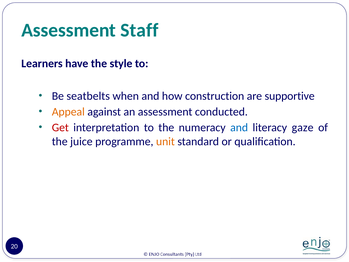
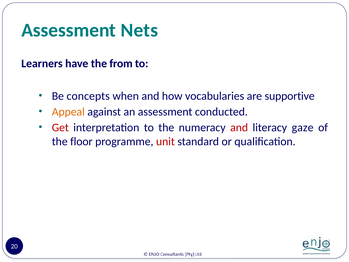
Staff: Staff -> Nets (139, 30)
style: style -> from (121, 63)
seatbelts: seatbelts -> concepts (88, 96)
construction: construction -> vocabularies (215, 96)
and colour: blue -> red (239, 128)
juice: juice -> floor (81, 141)
unit colour: orange -> red (165, 141)
